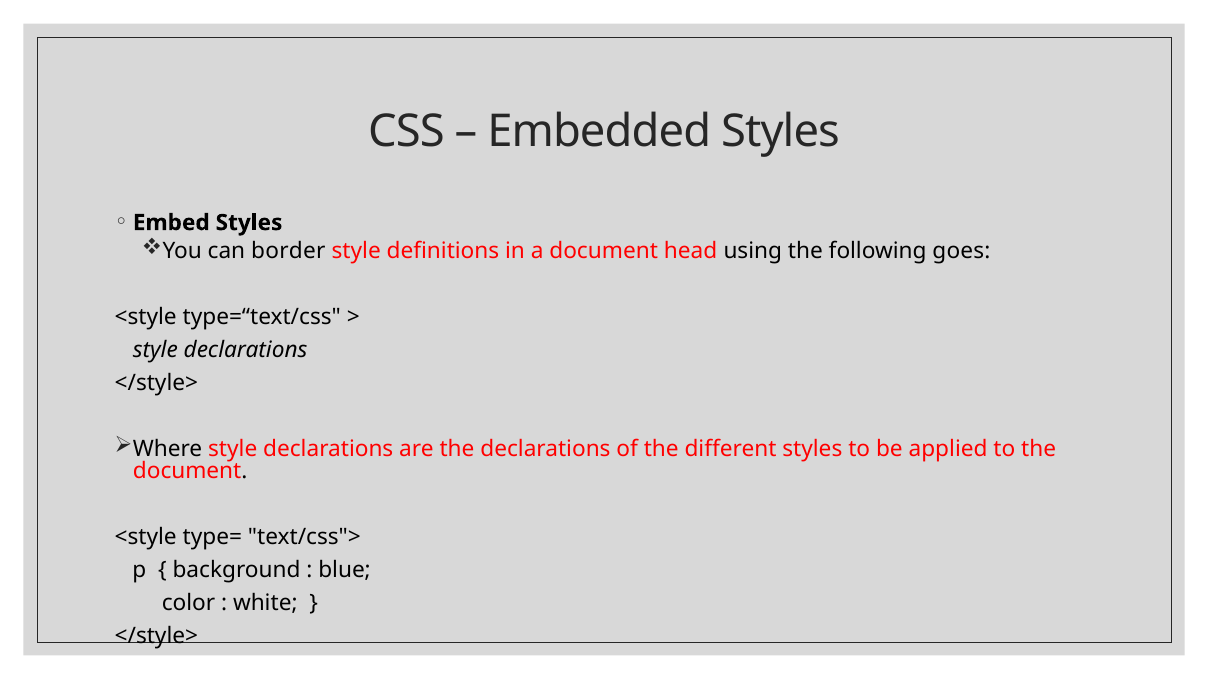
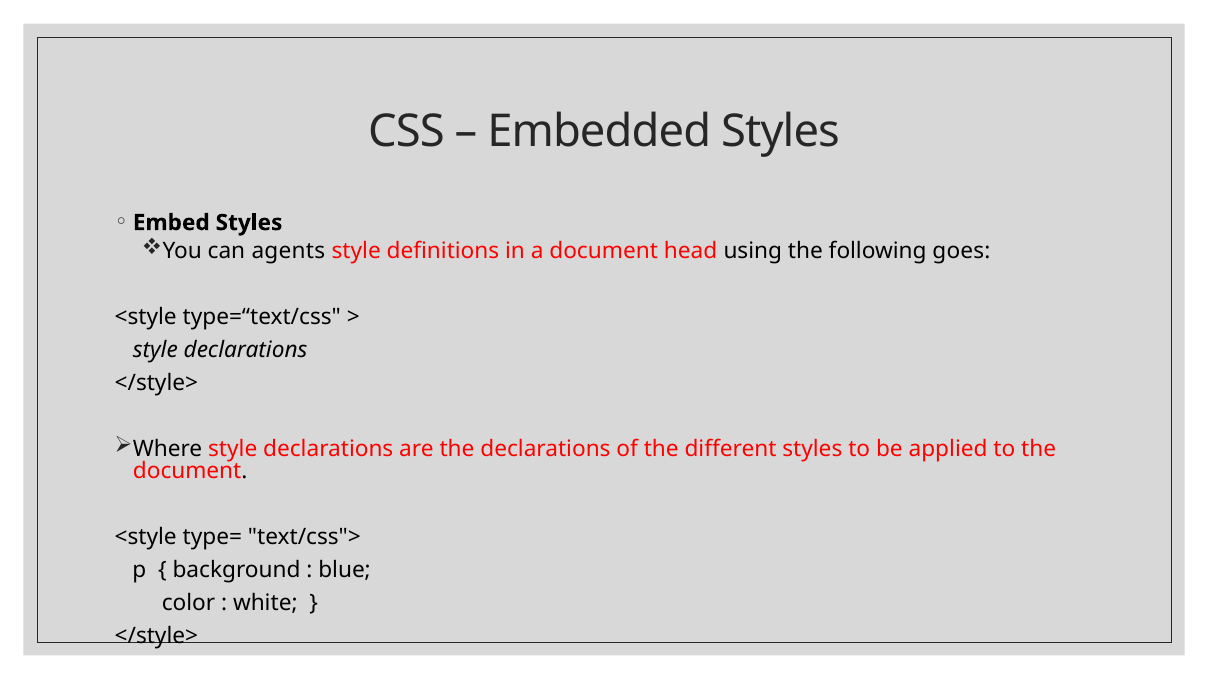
border: border -> agents (288, 251)
